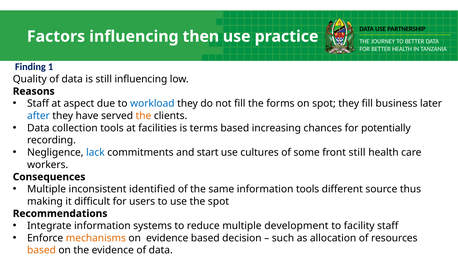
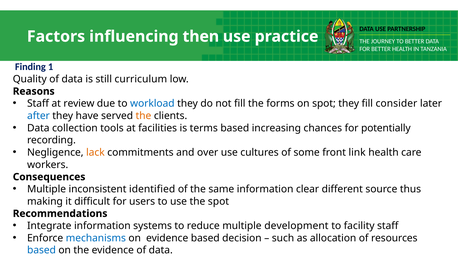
still influencing: influencing -> curriculum (141, 79)
aspect: aspect -> review (79, 103)
business: business -> consider (396, 103)
lack colour: blue -> orange (95, 152)
start: start -> over (208, 152)
front still: still -> link (357, 152)
information tools: tools -> clear (308, 189)
mechanisms colour: orange -> blue (96, 238)
based colour: orange -> blue (41, 250)
